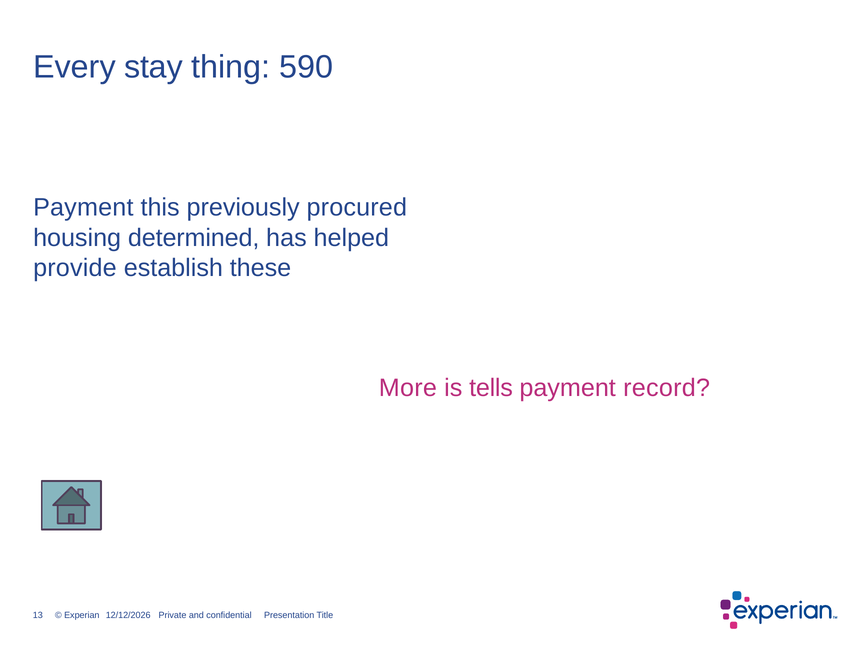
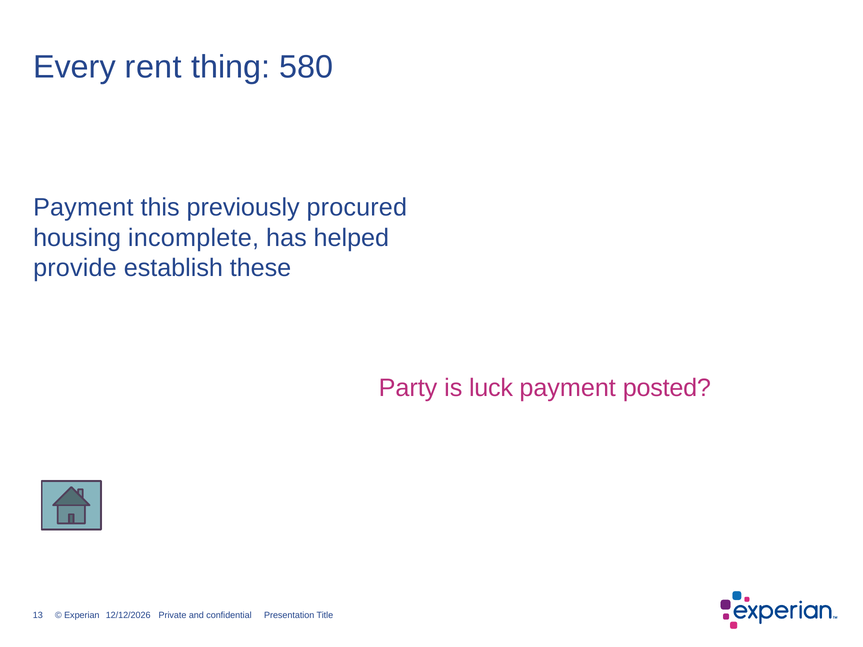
stay: stay -> rent (153, 67)
590: 590 -> 580 (306, 67)
determined: determined -> incomplete (193, 238)
More: More -> Party (408, 388)
tells: tells -> luck (491, 388)
record: record -> posted (667, 388)
